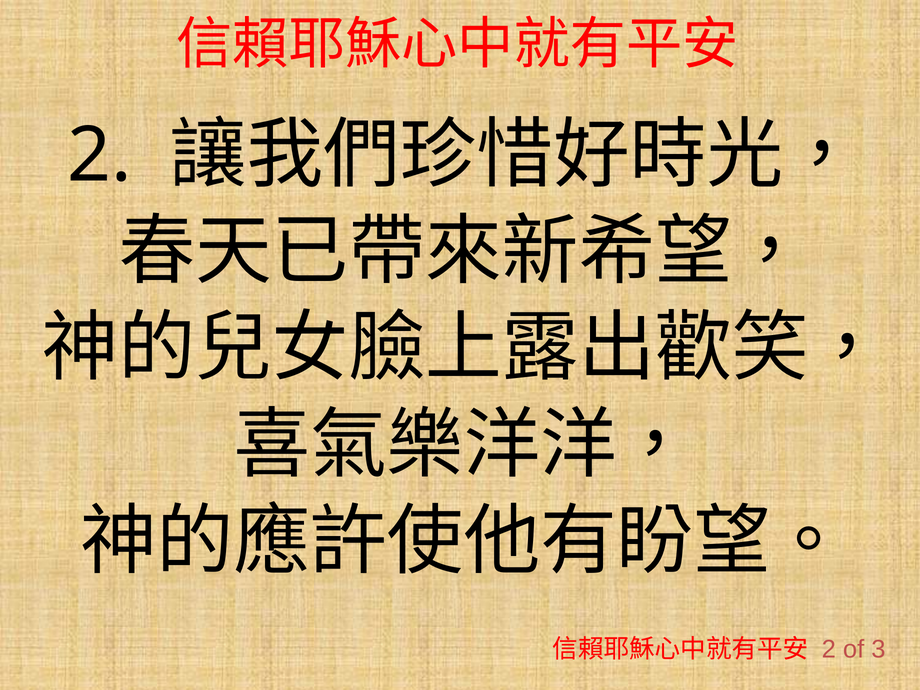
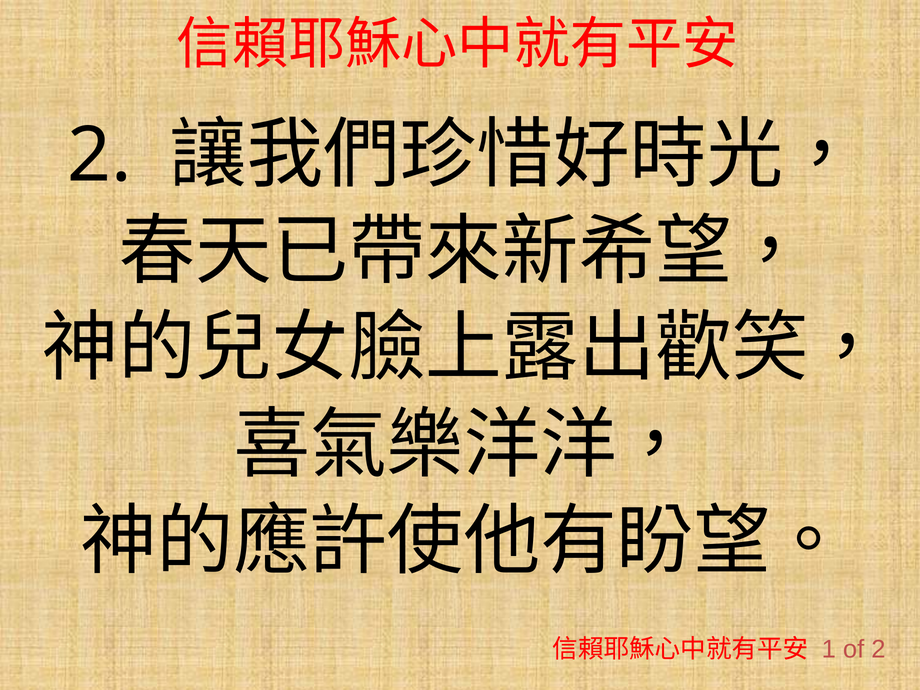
2: 2 -> 1 (829, 649)
of 3: 3 -> 2 (878, 649)
